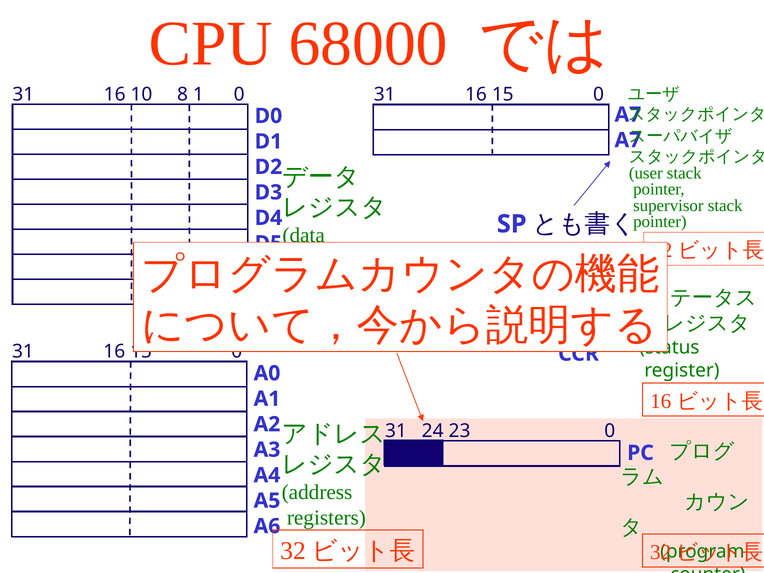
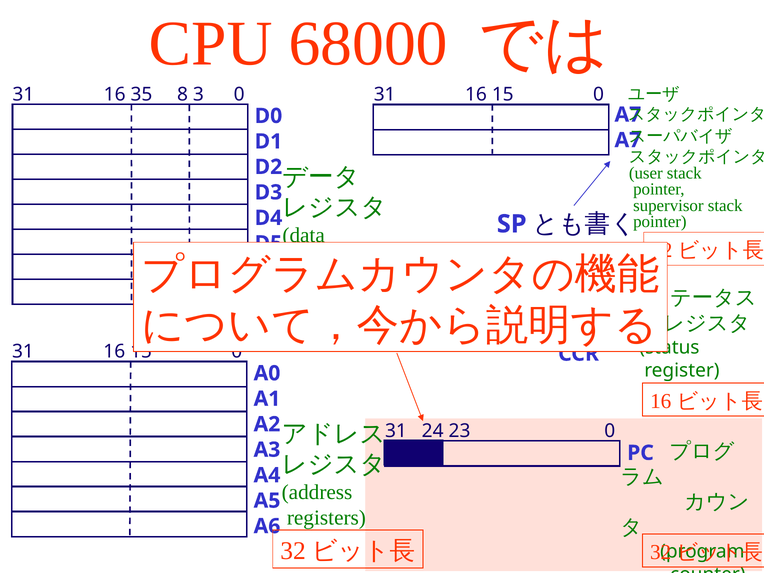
10: 10 -> 35 (141, 94)
1: 1 -> 3 (198, 94)
